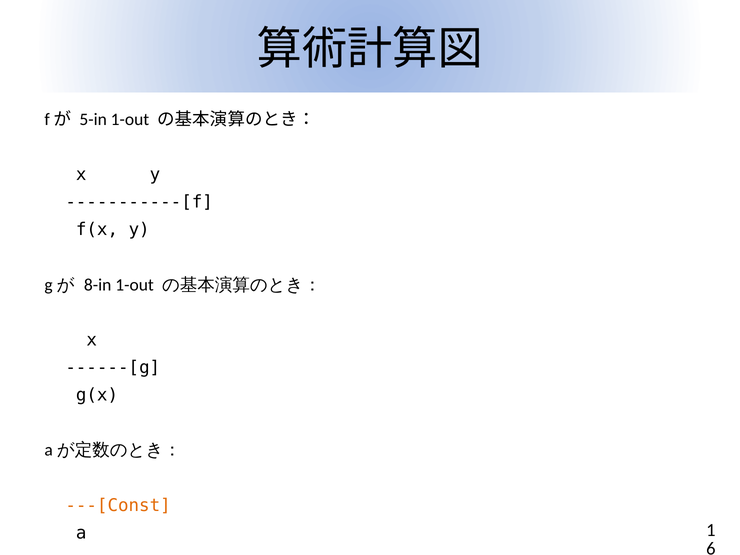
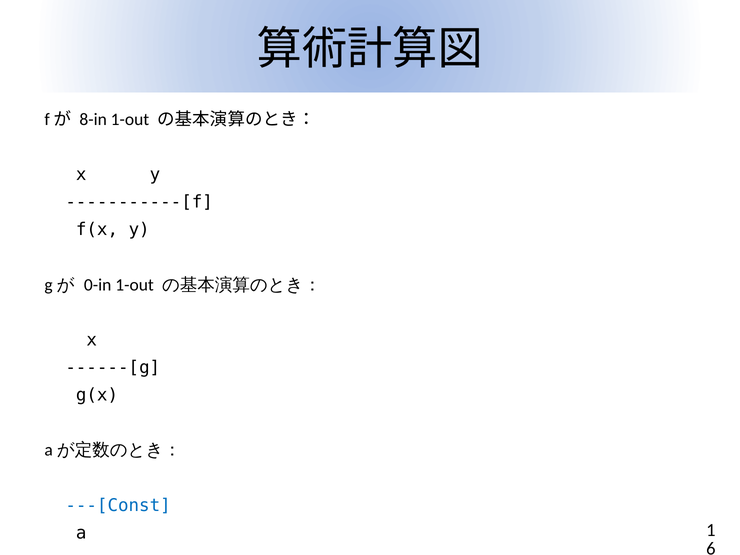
5-in: 5-in -> 8-in (93, 119)
8-in: 8-in -> 0-in (98, 285)
---[Const colour: orange -> blue (118, 505)
